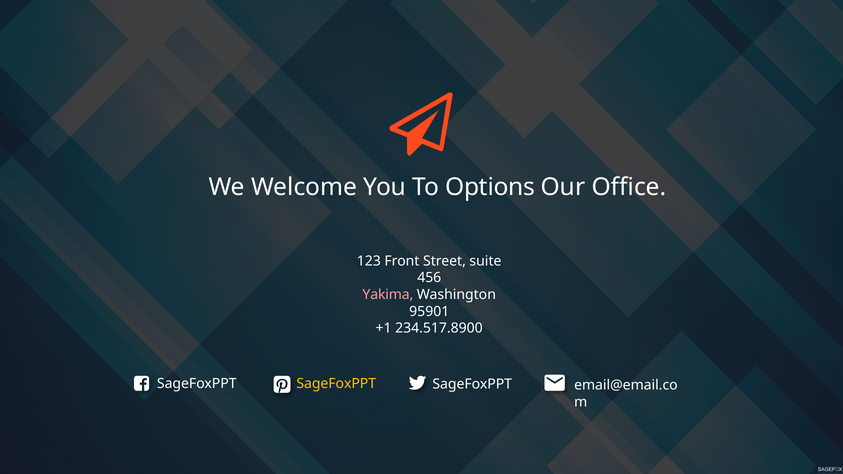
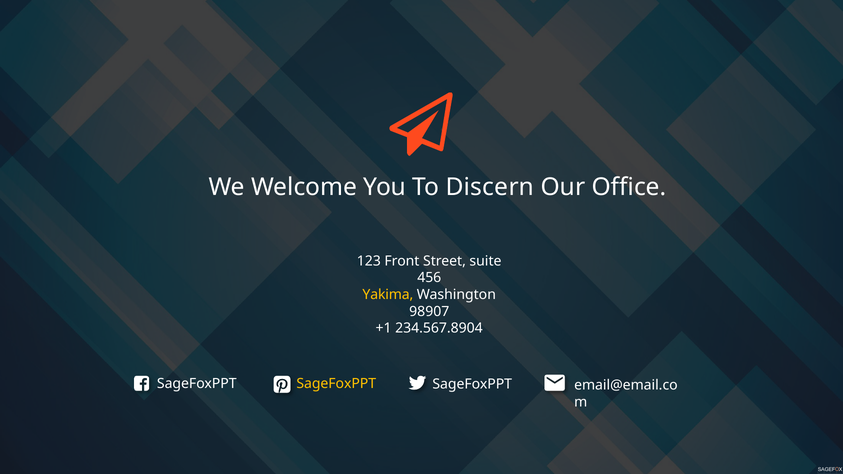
Options: Options -> Discern (490, 187)
Yakima colour: pink -> yellow (388, 295)
95901: 95901 -> 98907 (429, 312)
234.517.8900: 234.517.8900 -> 234.567.8904 (439, 328)
